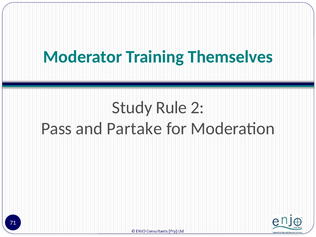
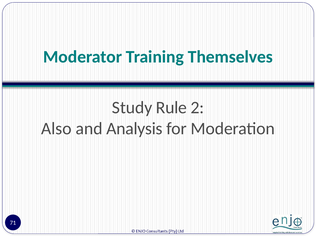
Pass: Pass -> Also (56, 129)
Partake: Partake -> Analysis (134, 129)
